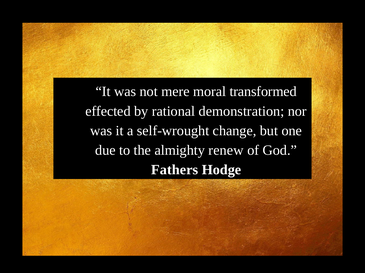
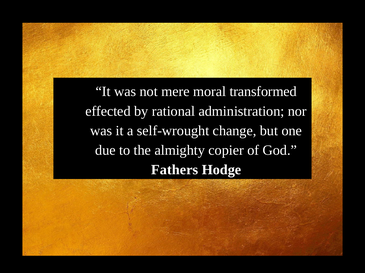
demonstration: demonstration -> administration (241, 111)
renew: renew -> copier (226, 151)
